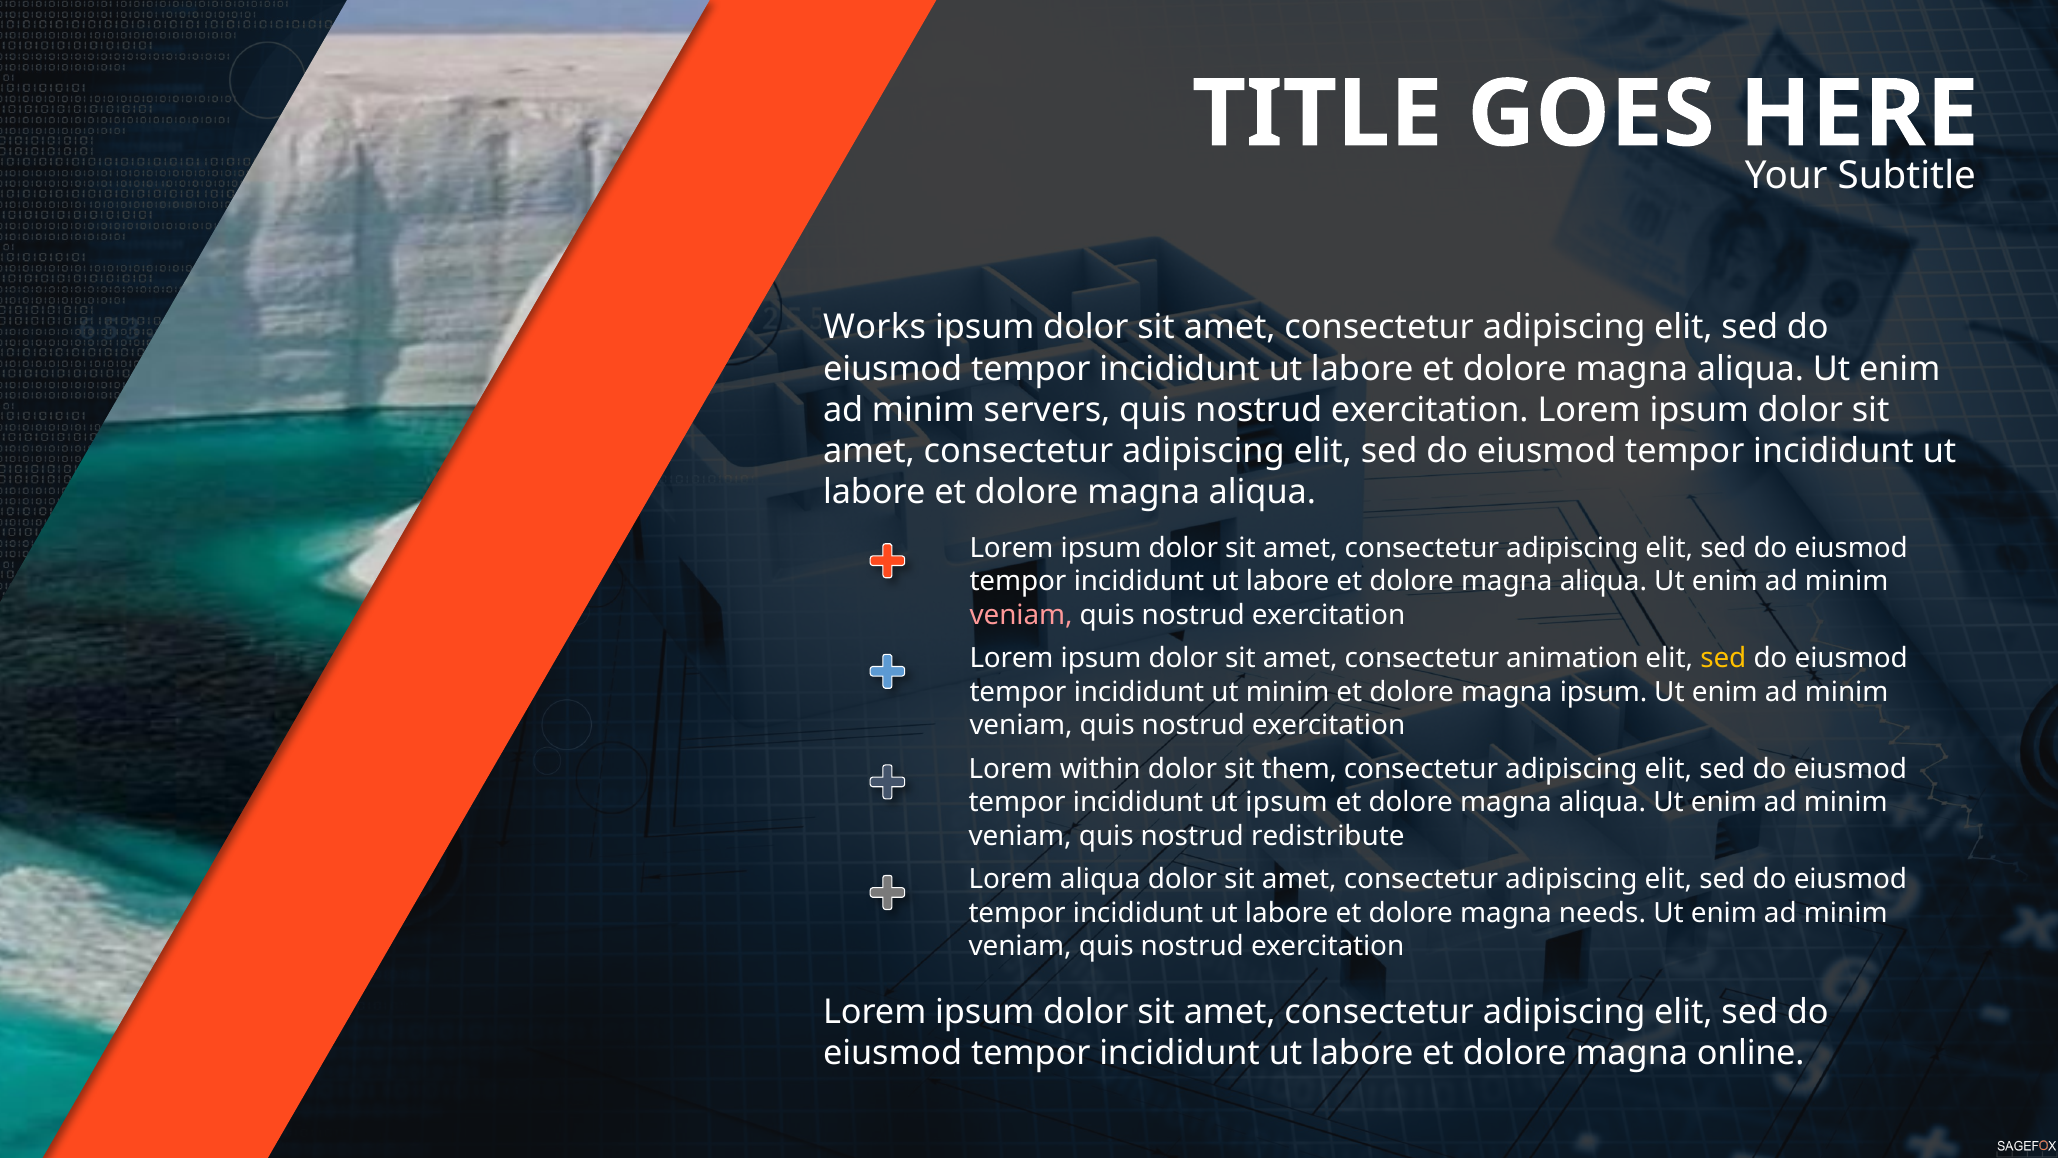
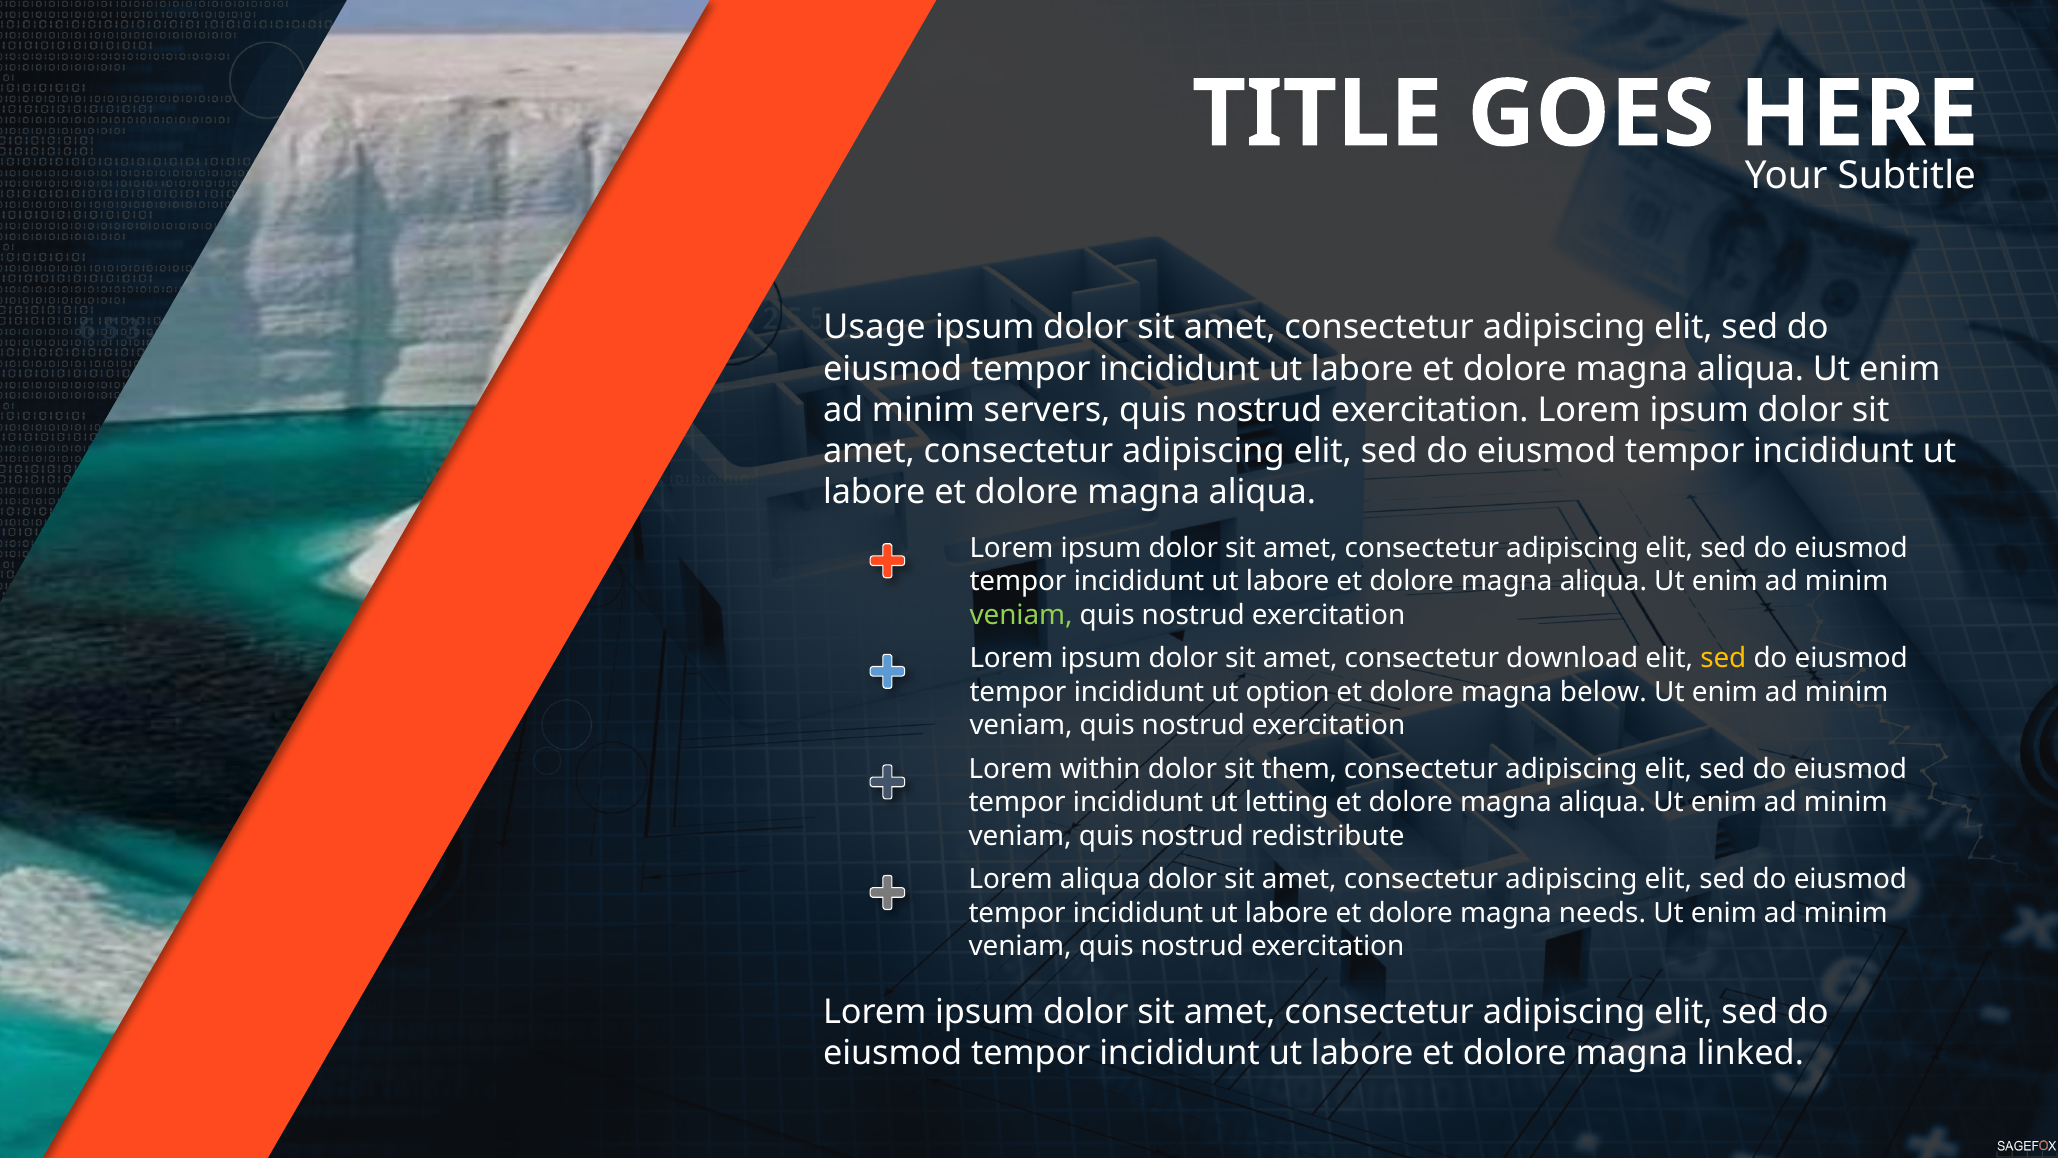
Works: Works -> Usage (875, 327)
veniam colour: pink -> light green (1021, 615)
animation: animation -> download (1572, 659)
ut minim: minim -> option (1288, 692)
magna ipsum: ipsum -> below (1603, 692)
ut ipsum: ipsum -> letting (1287, 803)
online: online -> linked (1750, 1053)
